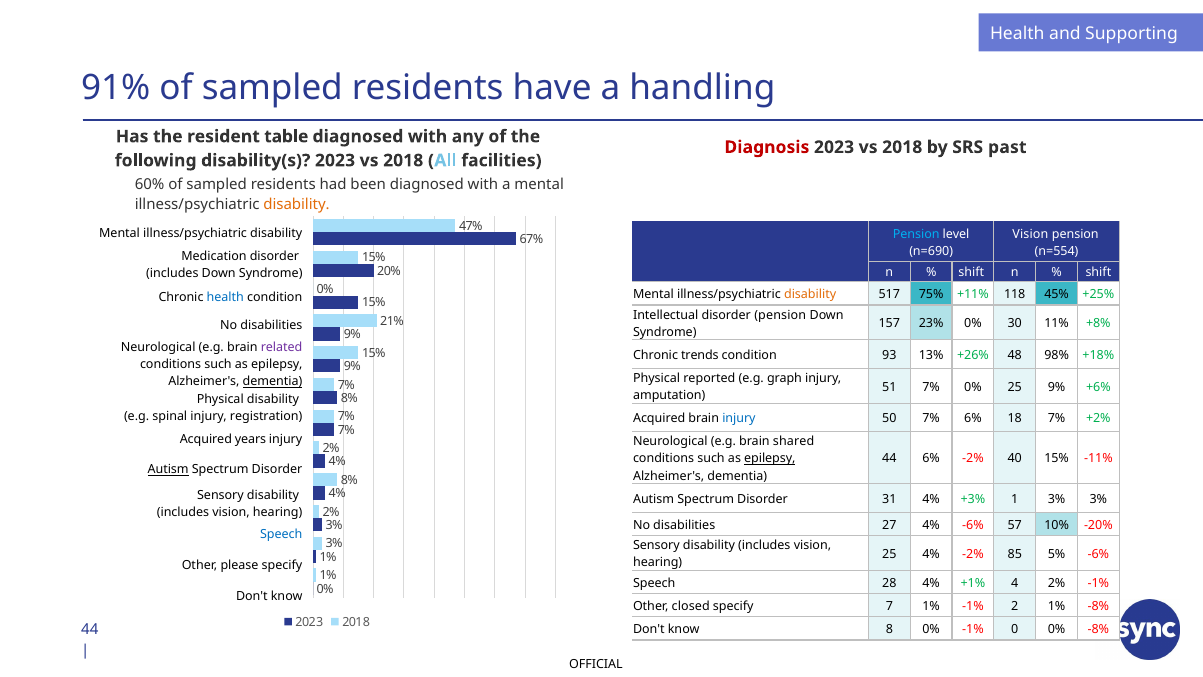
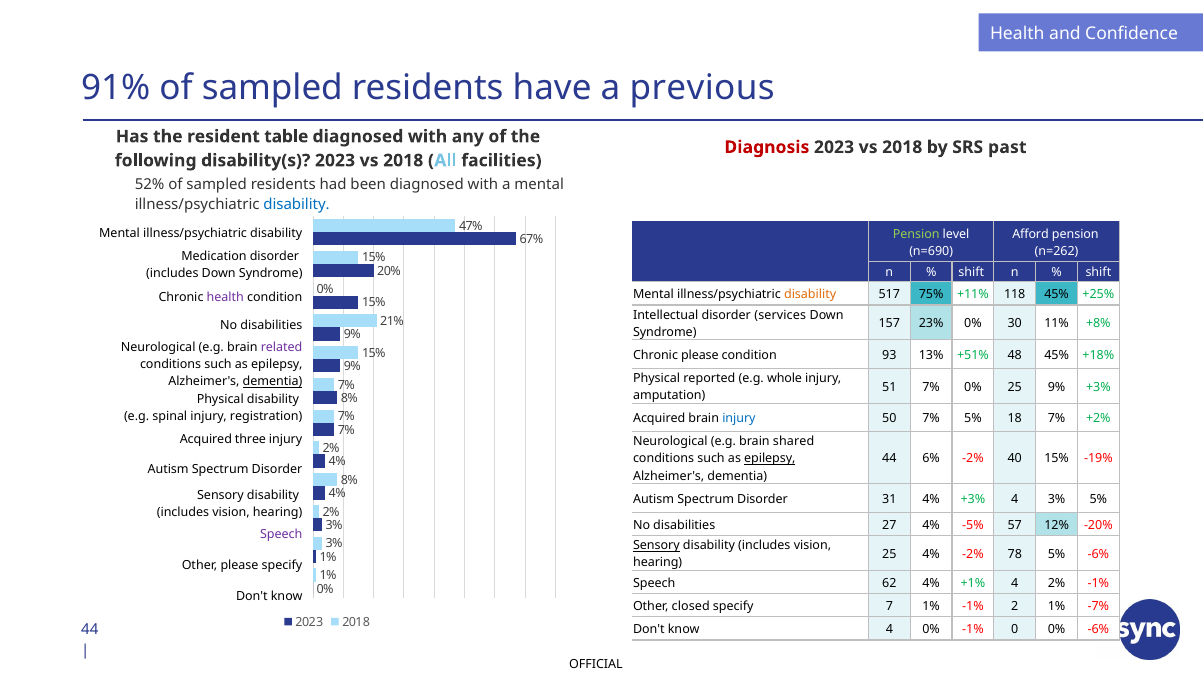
Supporting: Supporting -> Confidence (1132, 33)
handling: handling -> previous (702, 88)
60%: 60% -> 52% (150, 184)
disability colour: orange -> blue (297, 205)
Pension colour: light blue -> light green (916, 234)
Vision: Vision -> Afford (1031, 234)
n=554: n=554 -> n=262 (1057, 251)
health colour: blue -> purple (225, 297)
disorder pension: pension -> services (780, 315)
Chronic trends: trends -> please (700, 355)
+26%: +26% -> +51% (973, 355)
48 98%: 98% -> 45% (1057, 355)
graph: graph -> whole (785, 378)
9% +6%: +6% -> +3% (1098, 387)
7% 6%: 6% -> 5% (973, 418)
years: years -> three (250, 439)
-11%: -11% -> -19% (1098, 459)
Autism underline: present -> none (168, 469)
+3% 1: 1 -> 4 (1015, 499)
3% 3%: 3% -> 5% (1098, 499)
4% -6%: -6% -> -5% (973, 525)
10%: 10% -> 12% (1057, 525)
Speech colour: blue -> purple (281, 535)
Sensory underline: none -> present (656, 545)
85: 85 -> 78 (1015, 554)
28: 28 -> 62 (889, 583)
1% -8%: -8% -> -7% (1098, 606)
know 8: 8 -> 4 (889, 629)
0% -8%: -8% -> -6% (1098, 629)
